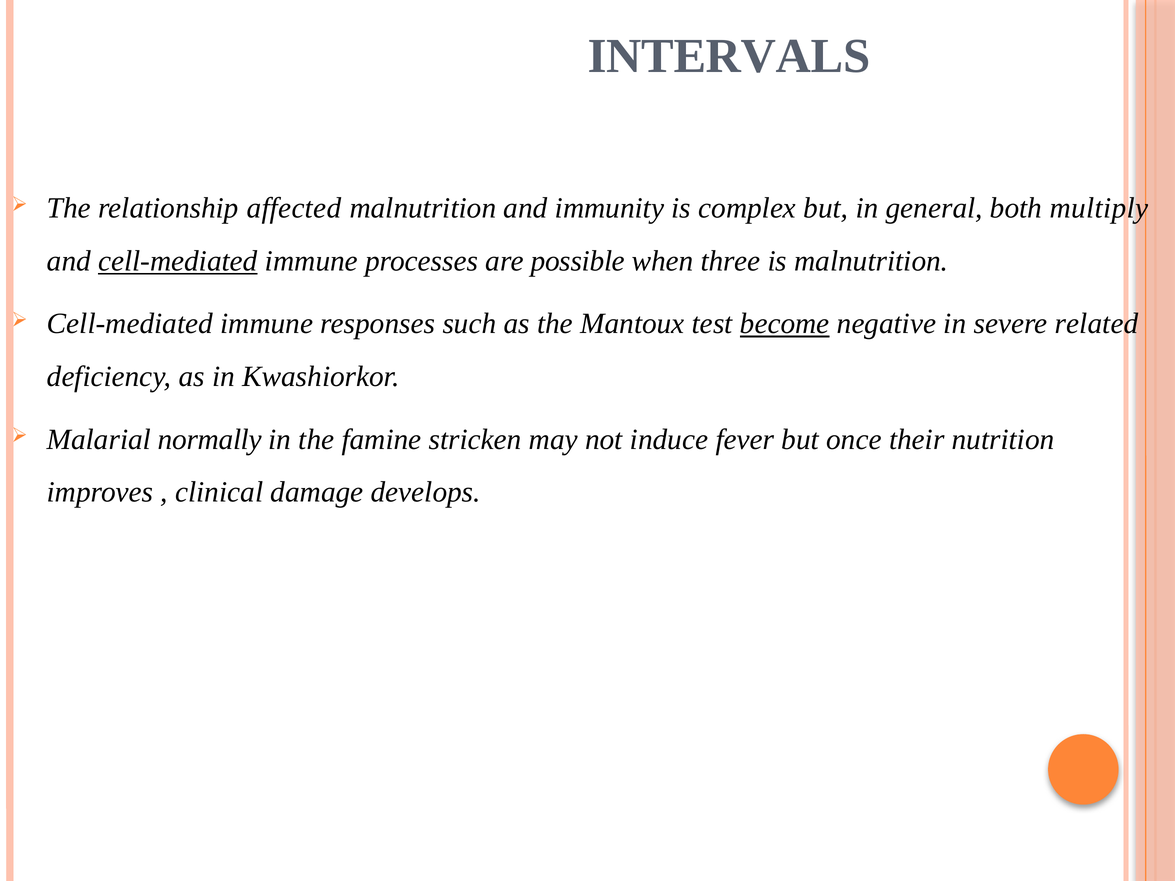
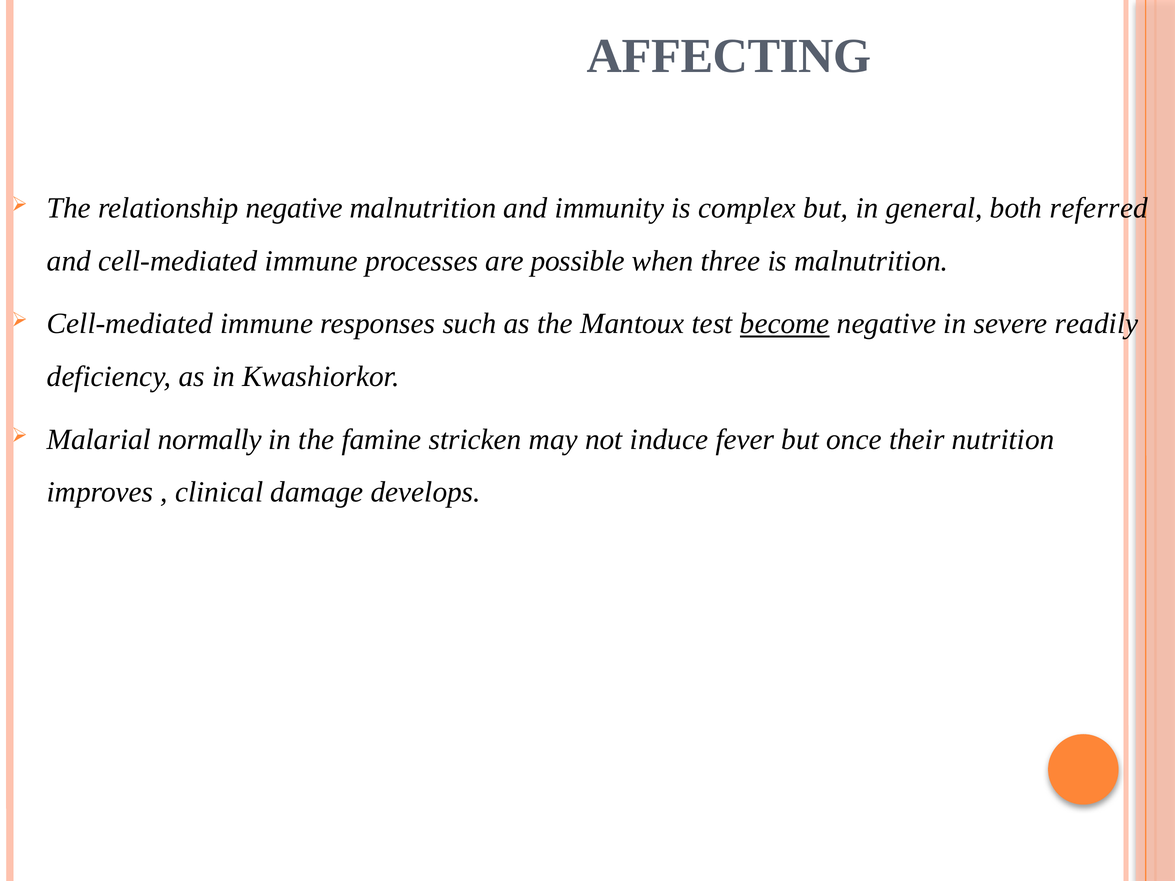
INTERVALS: INTERVALS -> AFFECTING (729, 56)
relationship affected: affected -> negative (294, 208)
multiply: multiply -> referred (1099, 208)
cell-mediated underline: present -> none (178, 261)
related: related -> readily (1097, 324)
